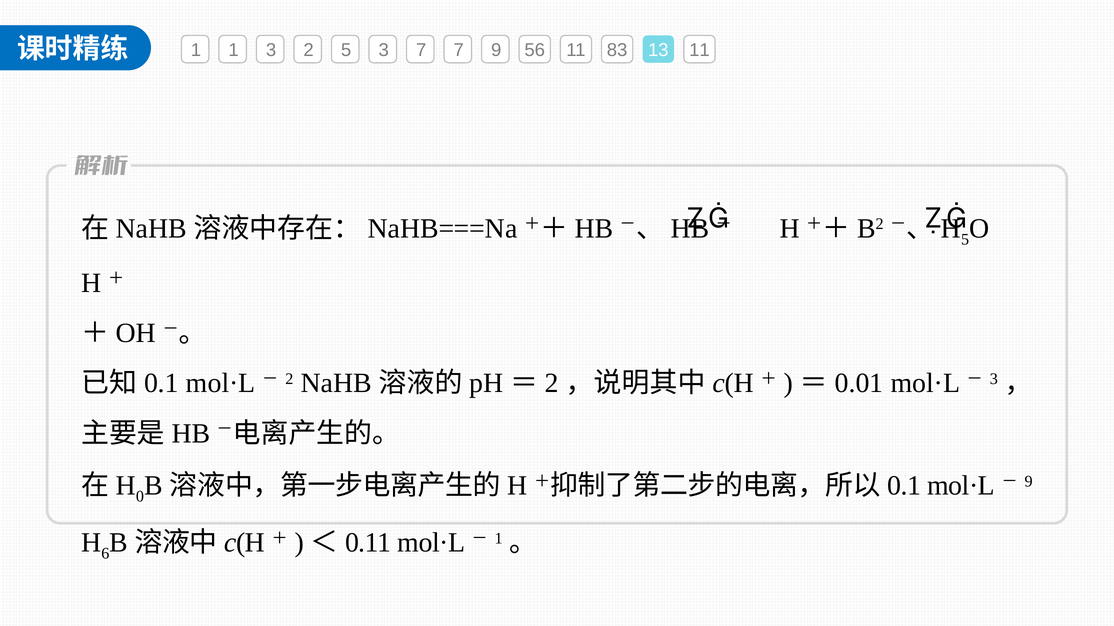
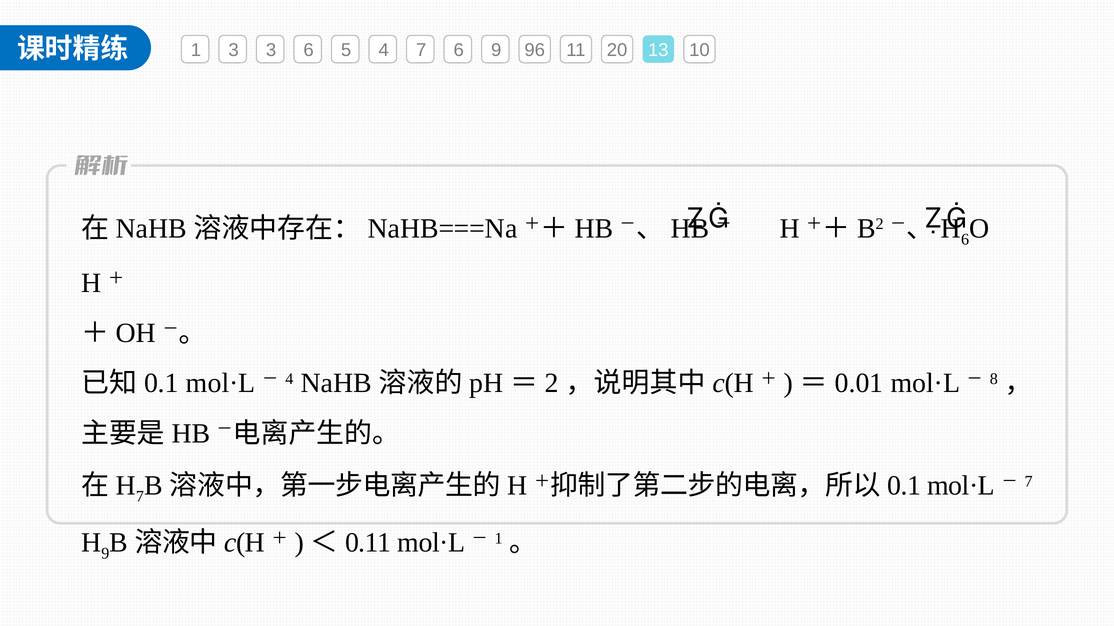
1 1: 1 -> 3 (234, 50)
3 2: 2 -> 6 (309, 50)
5 3: 3 -> 4 (384, 50)
7 7: 7 -> 6 (459, 50)
56: 56 -> 96 (535, 50)
83: 83 -> 20 (617, 50)
13 11: 11 -> 10 (699, 50)
5: 5 -> 6 (965, 240)
2: 2 -> 4 (289, 379)
3: 3 -> 8 (994, 379)
0: 0 -> 7 (140, 497)
9: 9 -> 7 (1029, 482)
6: 6 -> 9 (105, 554)
